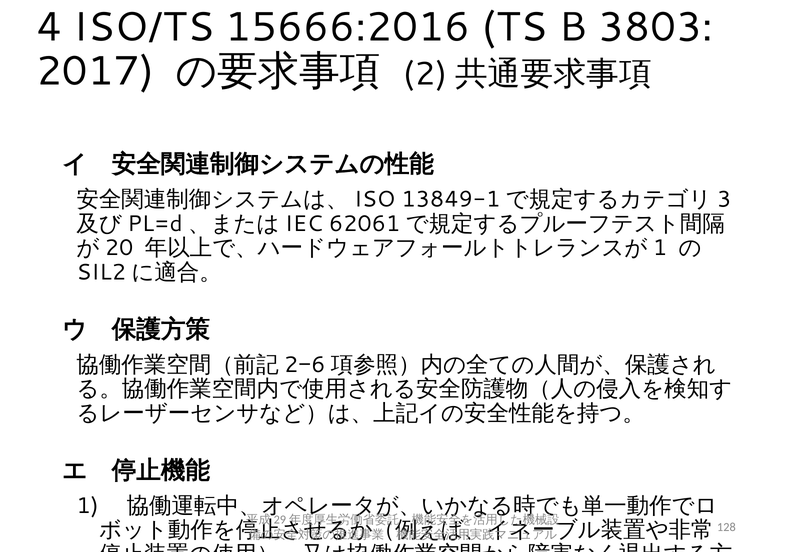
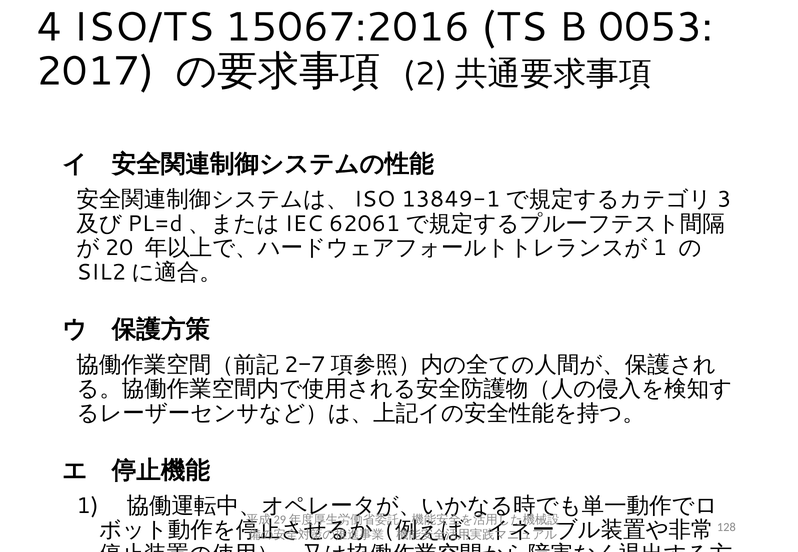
15666:2016: 15666:2016 -> 15067:2016 (348, 27)
3803: 3803 -> 0053 (656, 27)
6: 6 -> 7 (318, 365)
